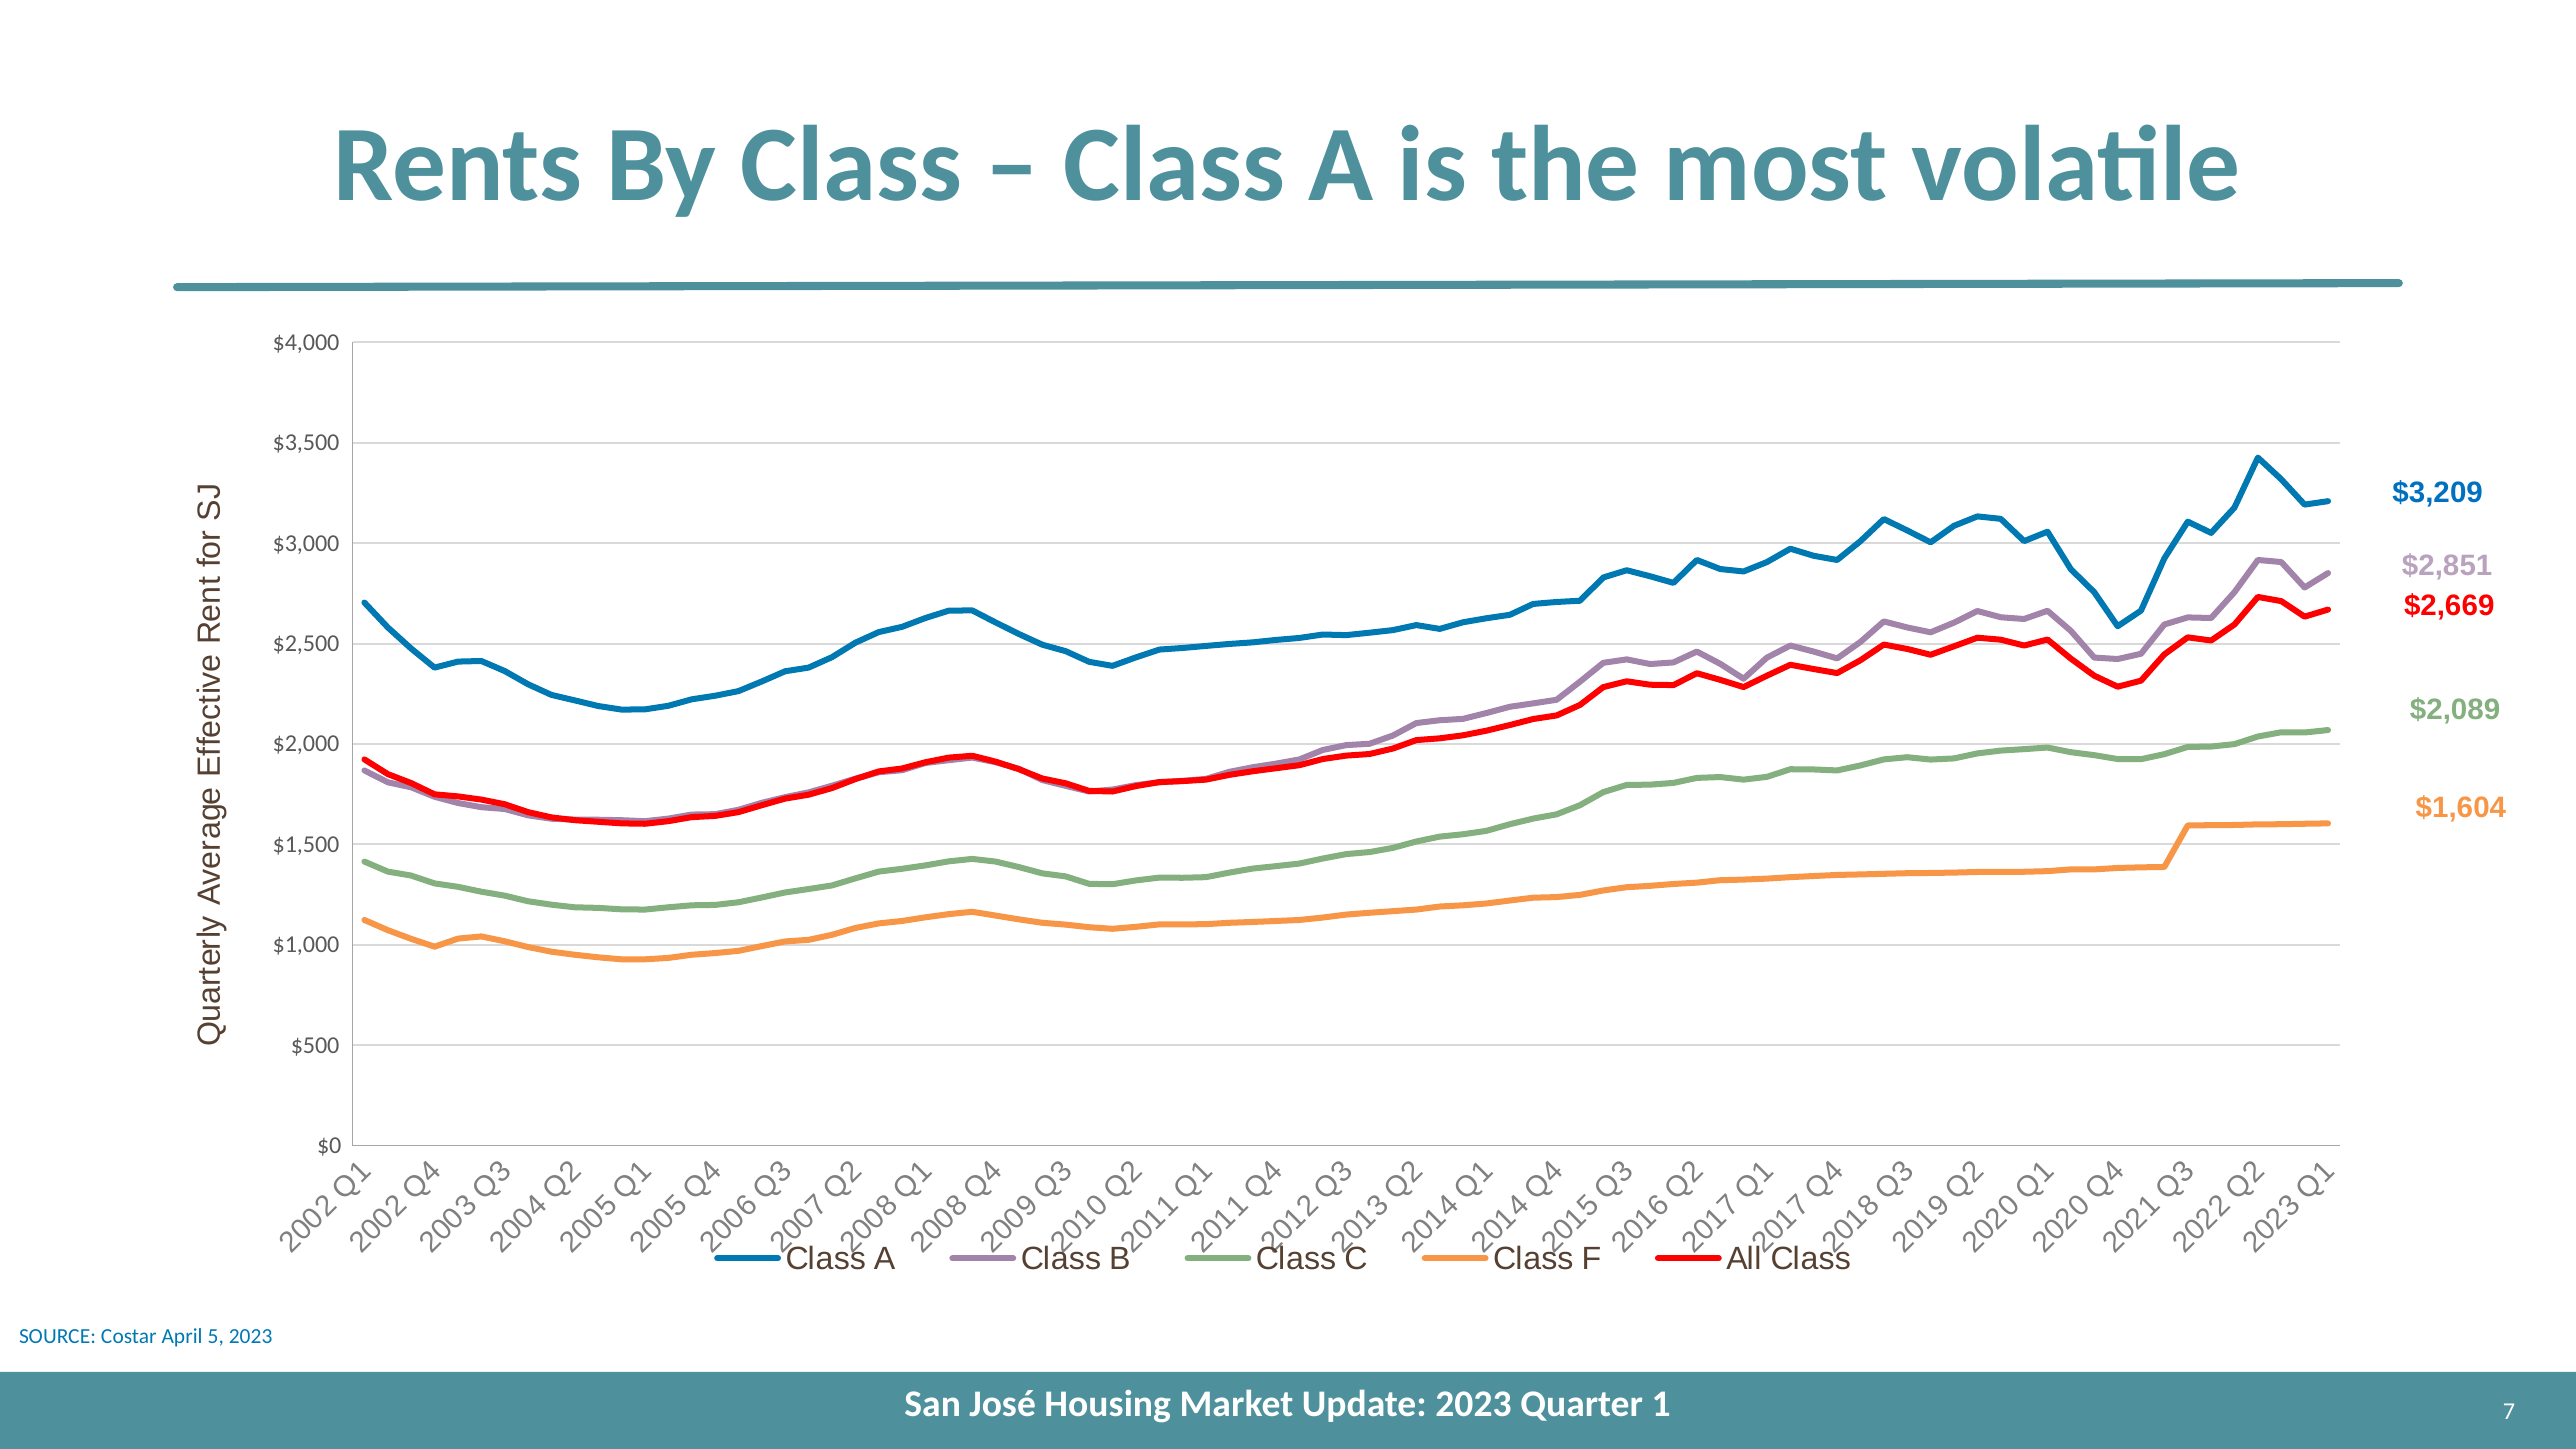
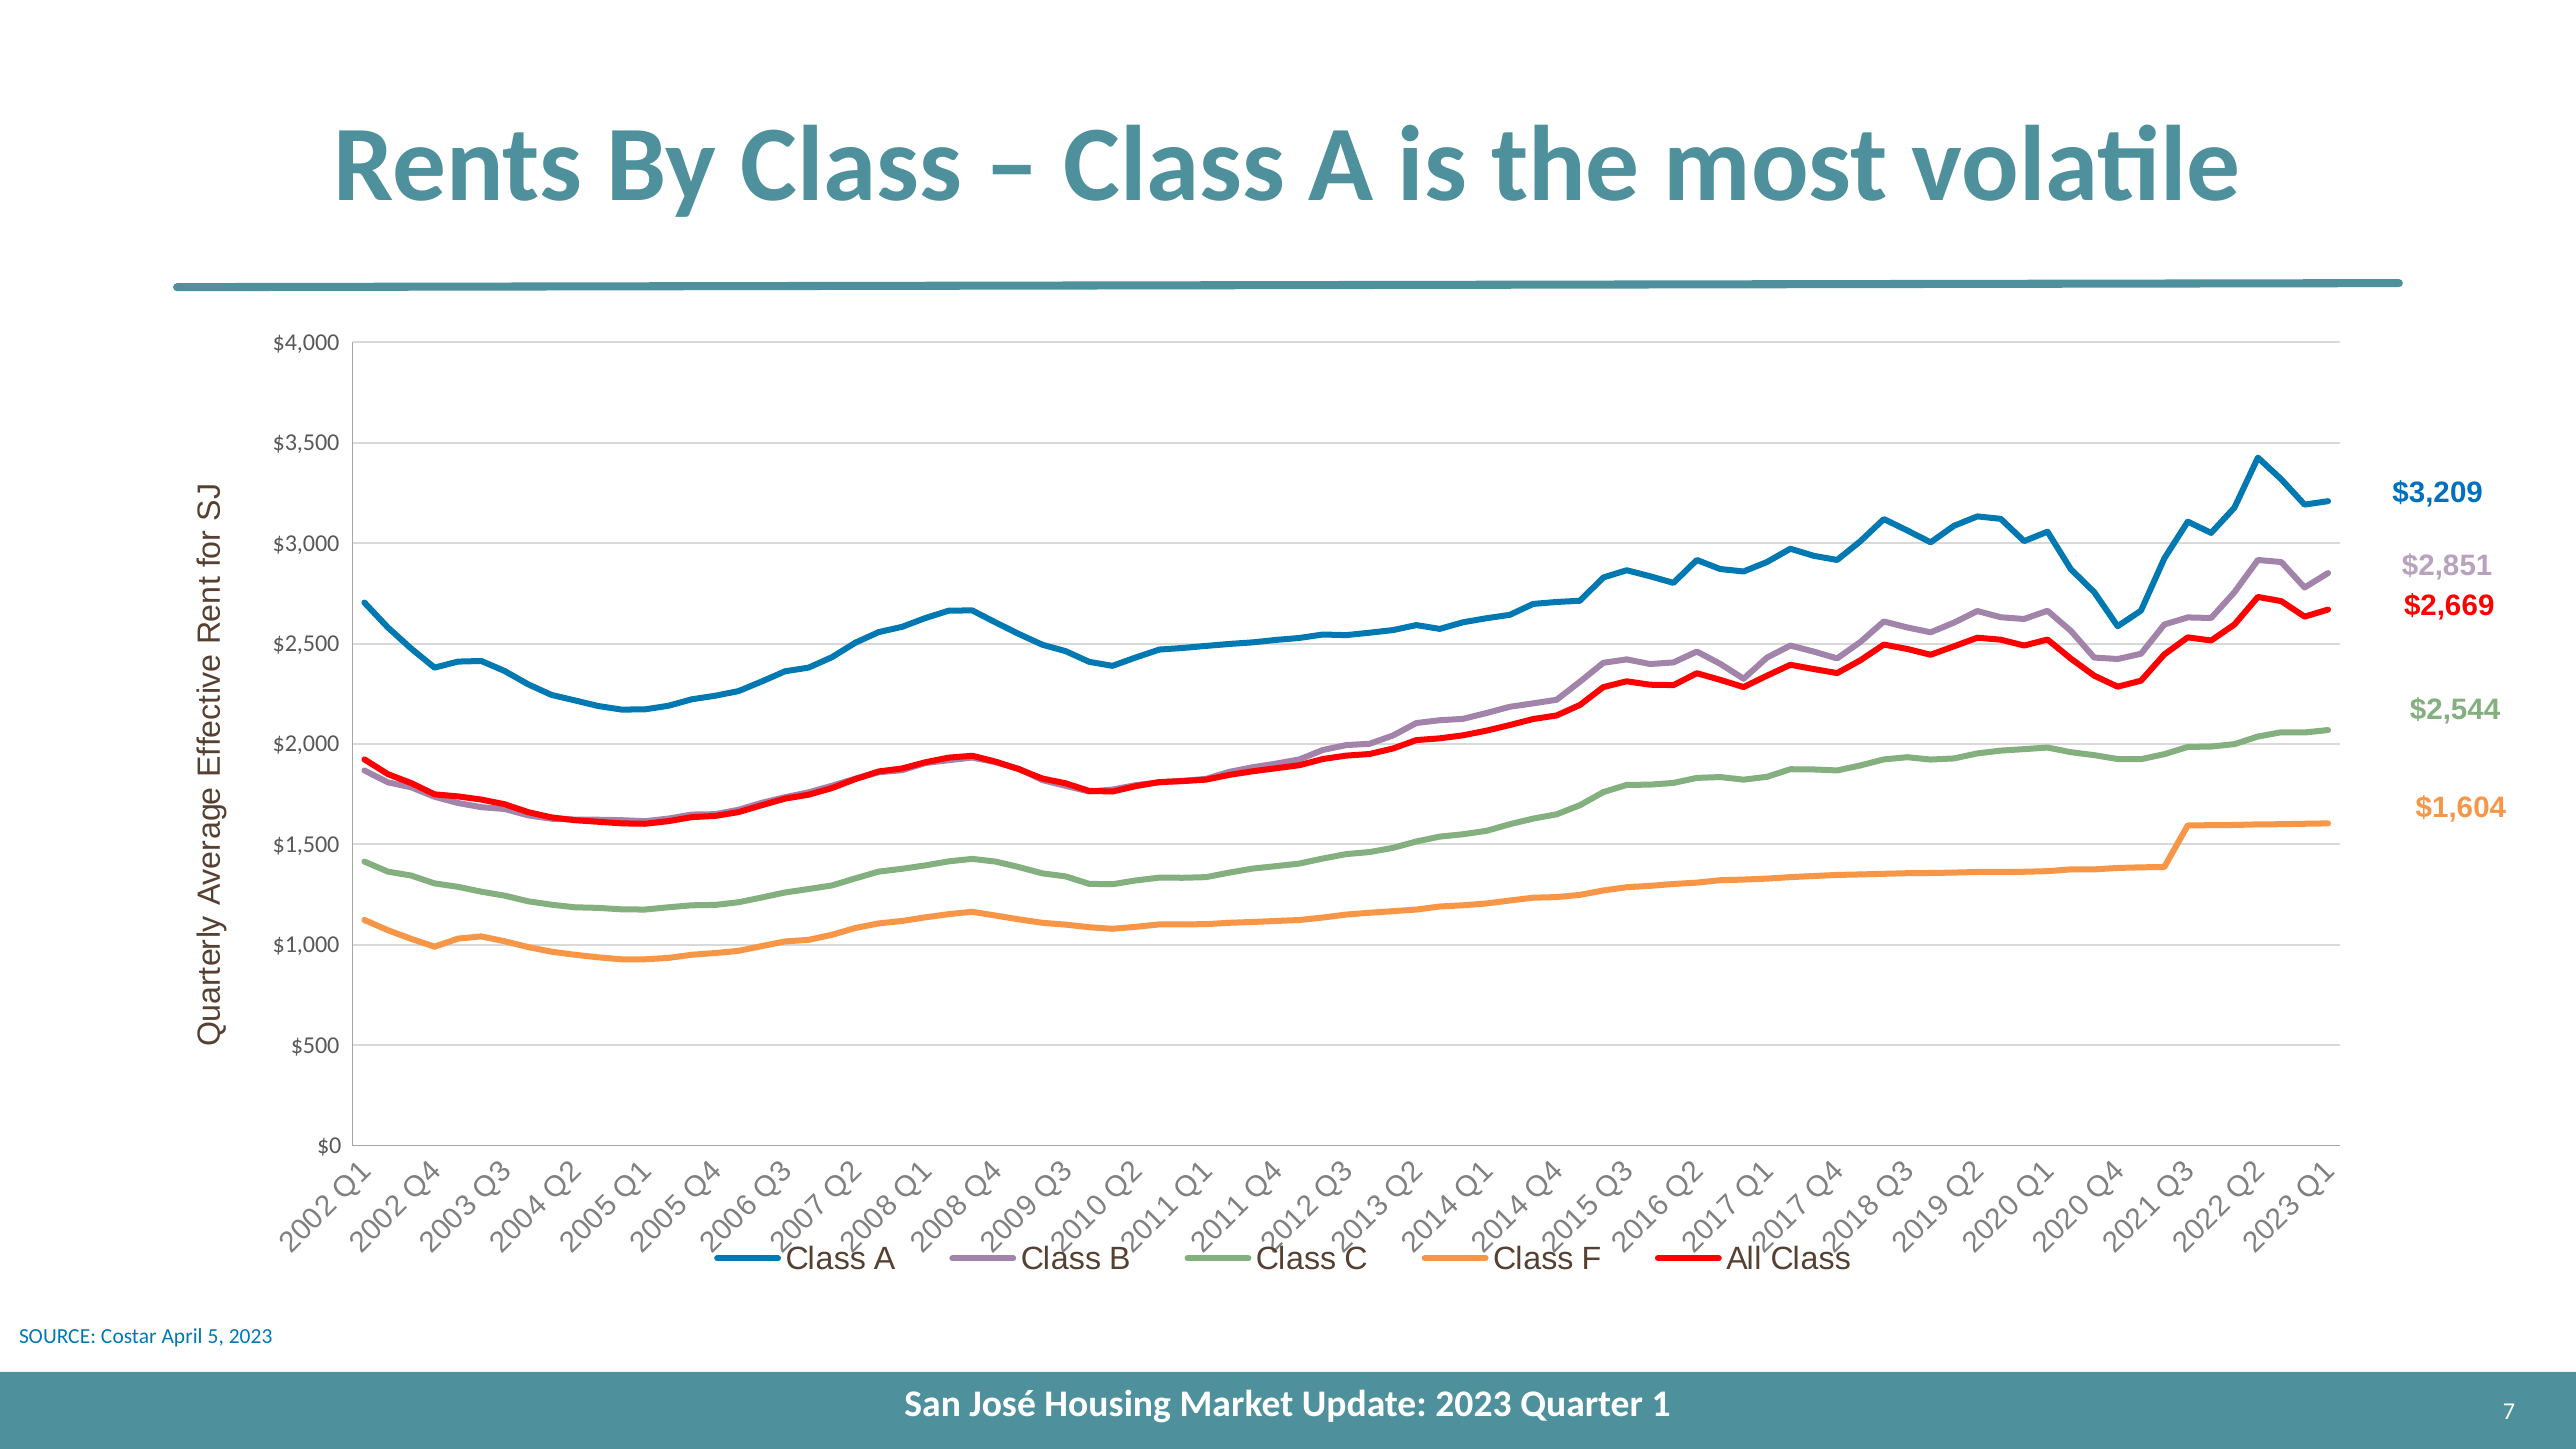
$2,089: $2,089 -> $2,544 (2455, 710)
